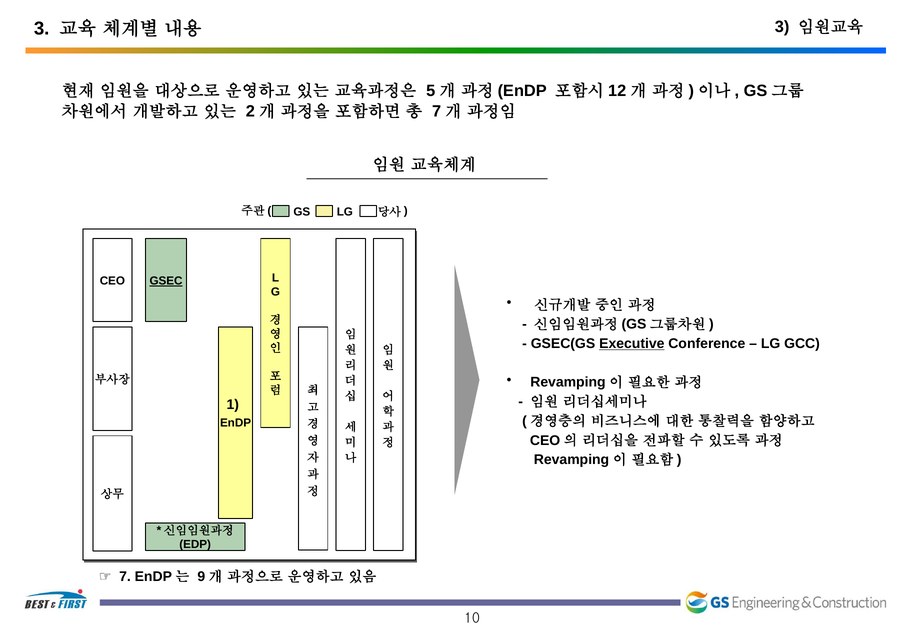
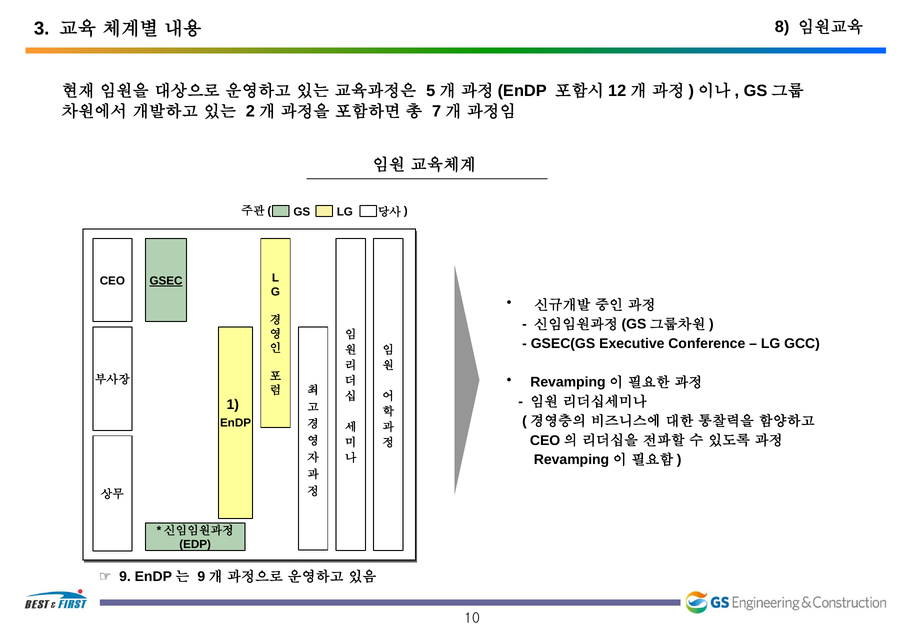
3: 3 -> 8 (782, 27)
Executive underline: present -> none (632, 343)
7: 7 -> 9 (125, 576)
